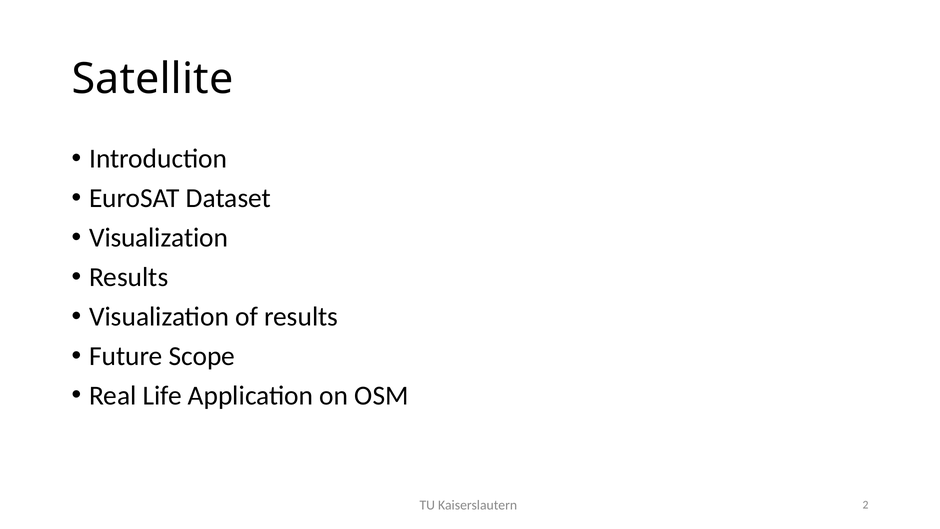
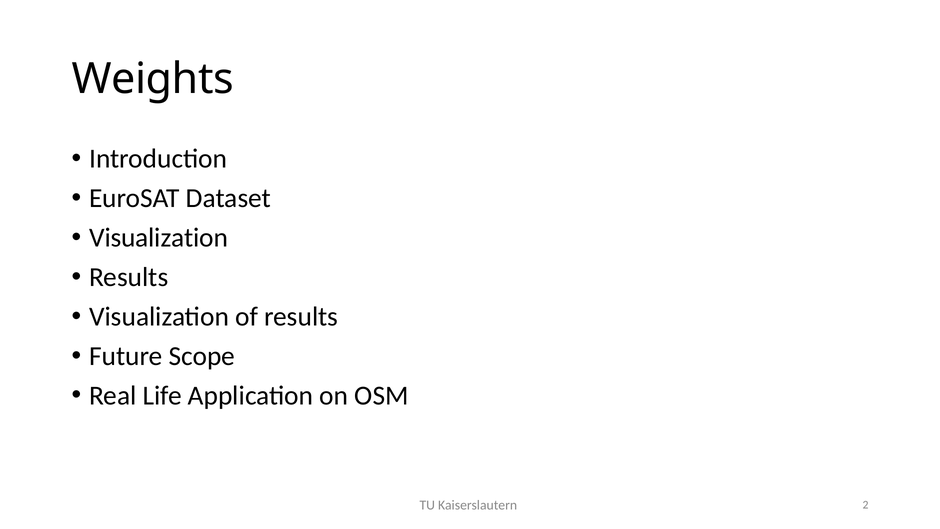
Satellite: Satellite -> Weights (153, 79)
